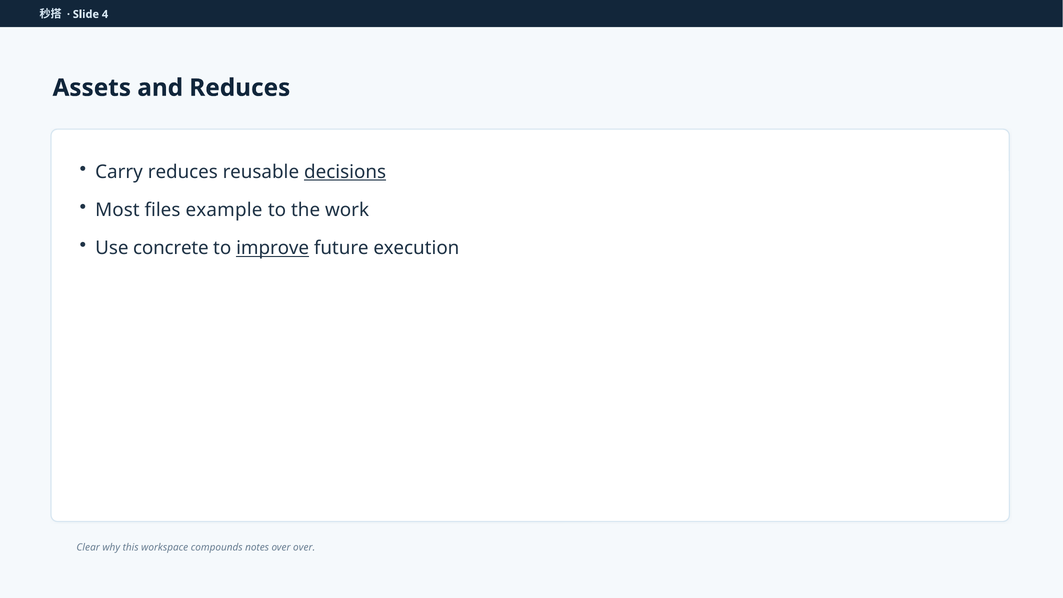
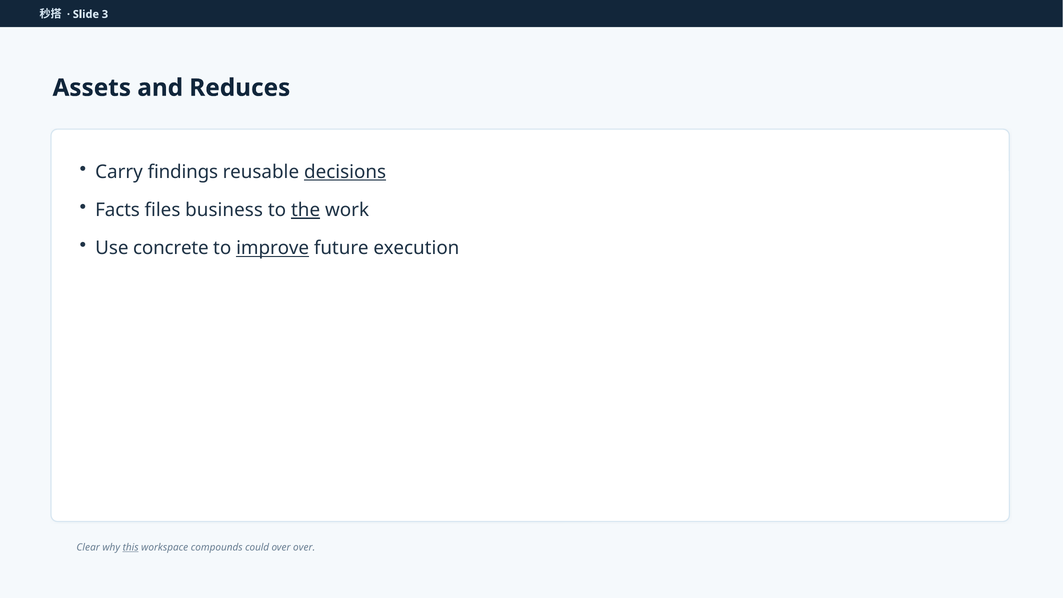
4: 4 -> 3 (105, 14)
Carry reduces: reduces -> findings (183, 172)
Most: Most -> Facts (118, 210)
example: example -> business (224, 210)
the underline: none -> present (306, 210)
this underline: none -> present (131, 548)
notes: notes -> could (257, 548)
